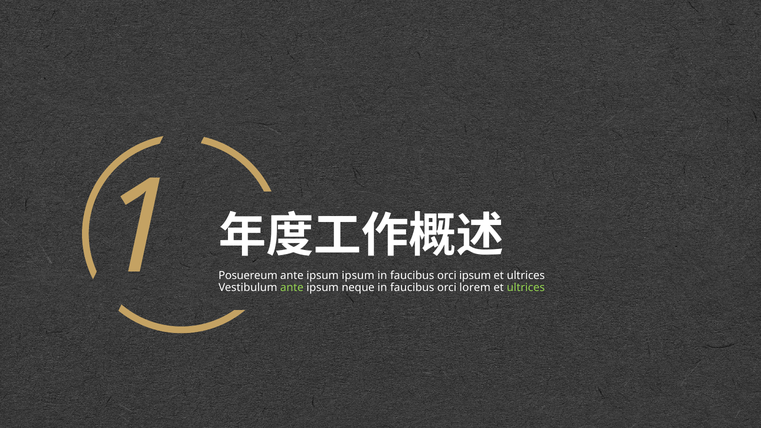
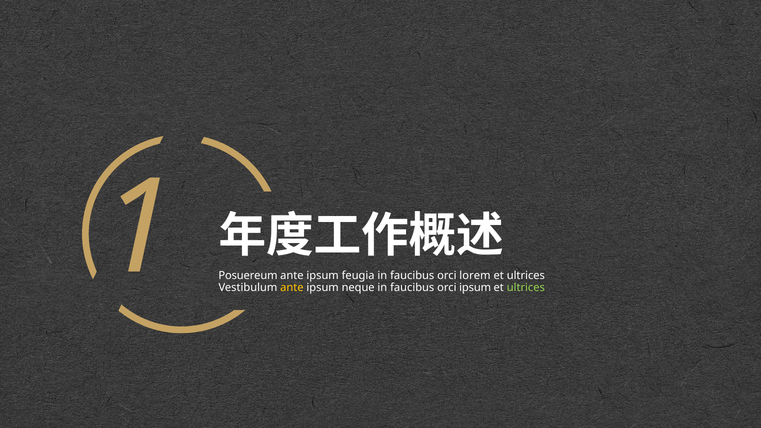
ipsum ipsum: ipsum -> feugia (358, 276)
orci ipsum: ipsum -> lorem (475, 276)
ante colour: light green -> yellow (292, 288)
orci lorem: lorem -> ipsum (475, 288)
